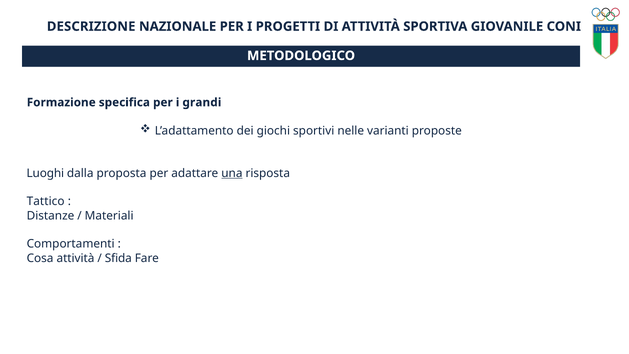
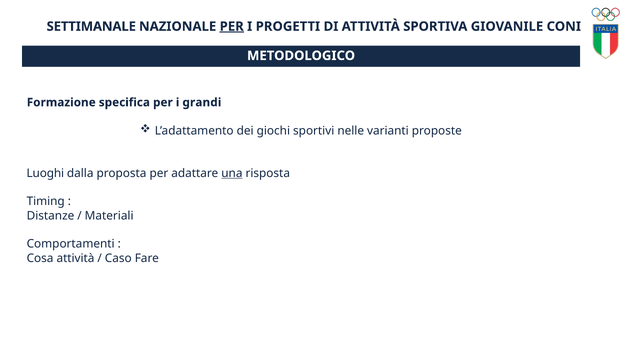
DESCRIZIONE: DESCRIZIONE -> SETTIMANALE (91, 26)
PER underline: none -> present (232, 26)
Tattico: Tattico -> Timing (46, 201)
Sfida: Sfida -> Caso (118, 258)
